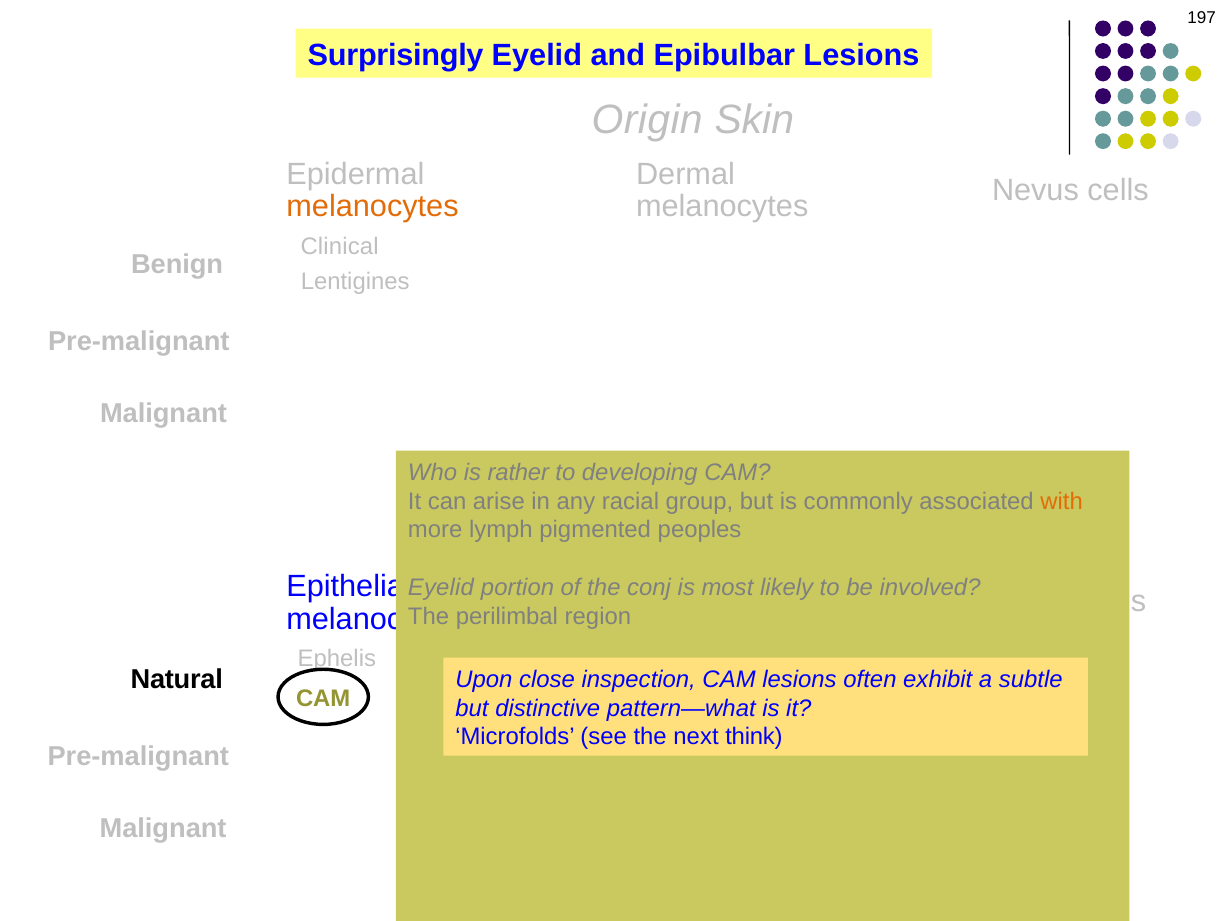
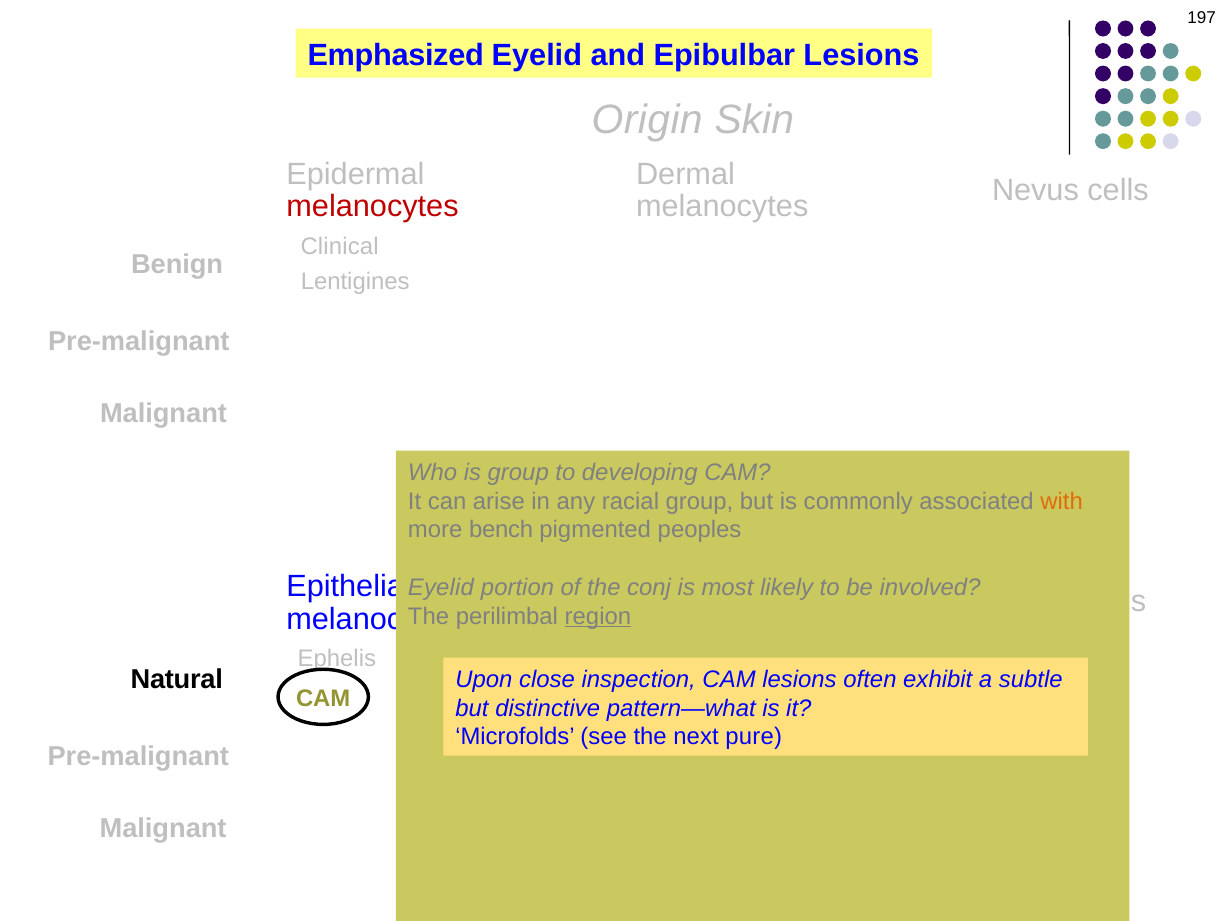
Surprisingly: Surprisingly -> Emphasized (396, 55)
melanocytes colour: orange -> red (373, 207)
is rather: rather -> group (518, 473)
lymph: lymph -> bench (501, 530)
region underline: none -> present (598, 616)
think: think -> pure (754, 737)
